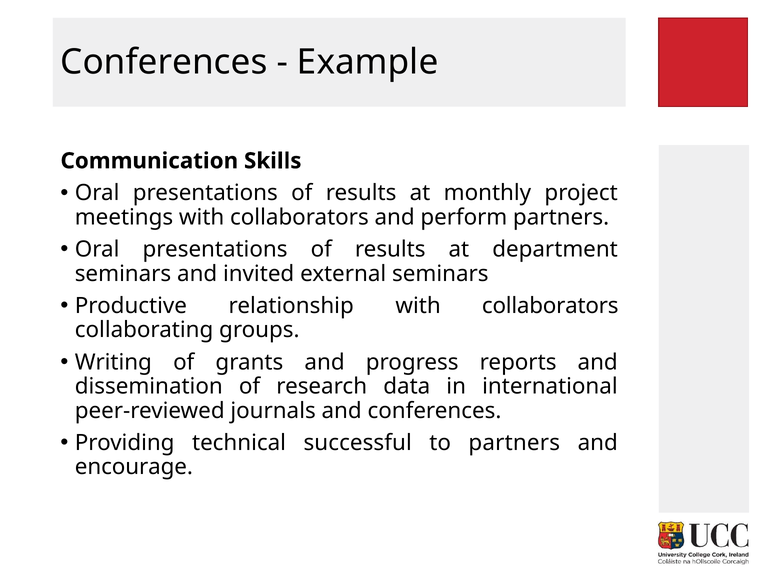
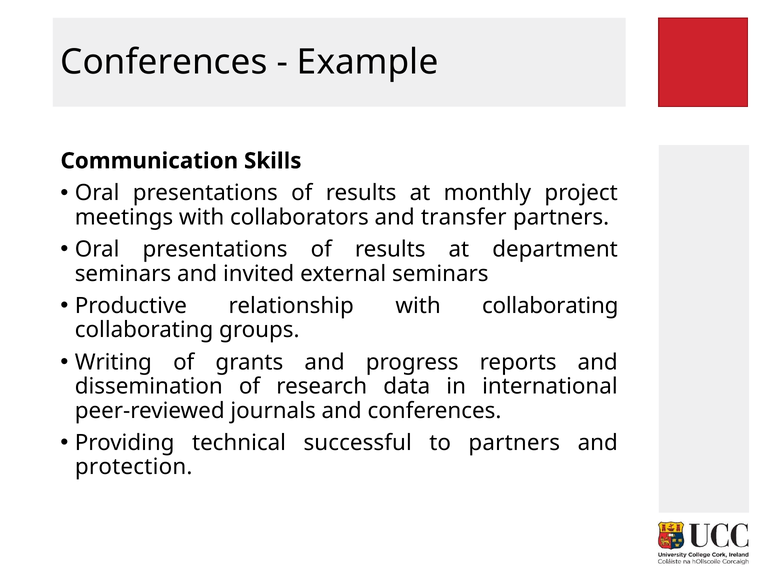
perform: perform -> transfer (464, 217)
relationship with collaborators: collaborators -> collaborating (550, 306)
encourage: encourage -> protection (134, 467)
